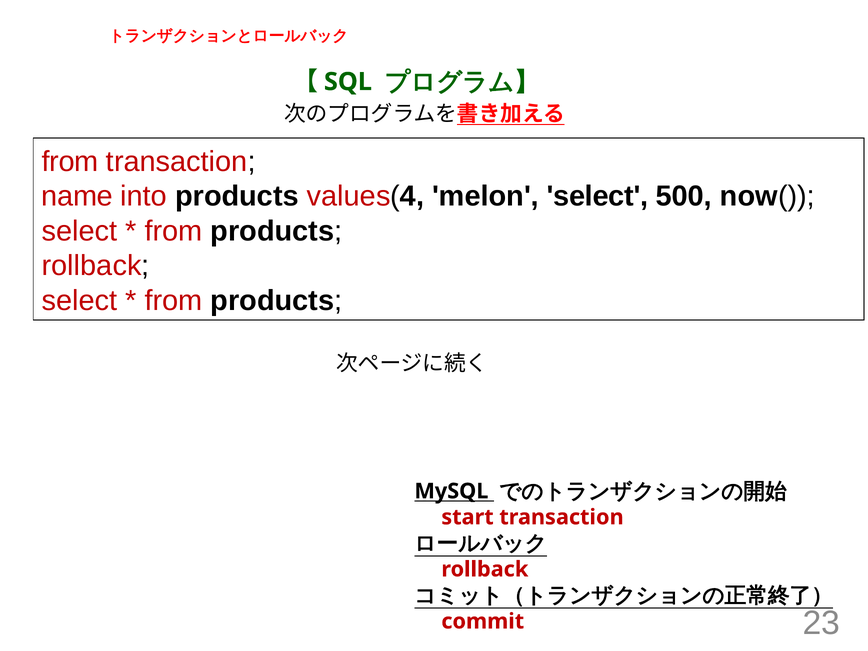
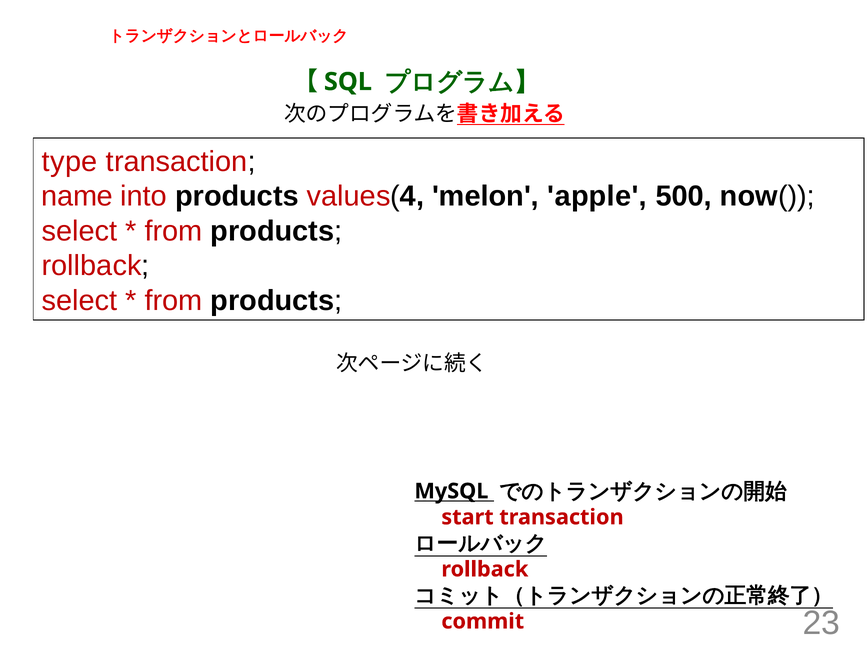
from: from -> type (70, 162)
melon select: select -> apple (597, 196)
